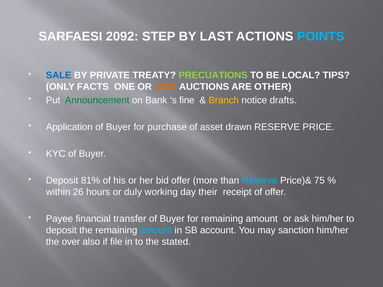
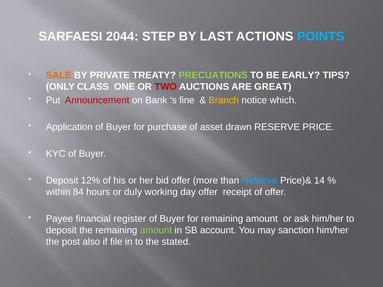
2092: 2092 -> 2044 (122, 36)
SALE colour: blue -> orange (59, 75)
LOCAL: LOCAL -> EARLY (301, 75)
FACTS: FACTS -> CLASS (93, 87)
TWO colour: orange -> red (166, 87)
OTHER: OTHER -> GREAT (273, 87)
Announcement colour: green -> red (97, 100)
drafts: drafts -> which (283, 100)
81%: 81% -> 12% (91, 181)
75: 75 -> 14 (319, 181)
26: 26 -> 84 (78, 192)
day their: their -> offer (208, 192)
transfer: transfer -> register (130, 219)
amount colour: light blue -> light green (156, 230)
over: over -> post (71, 242)
